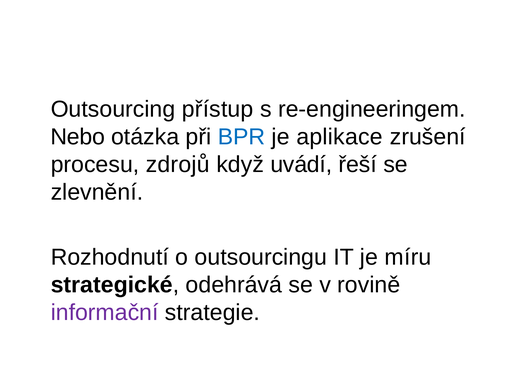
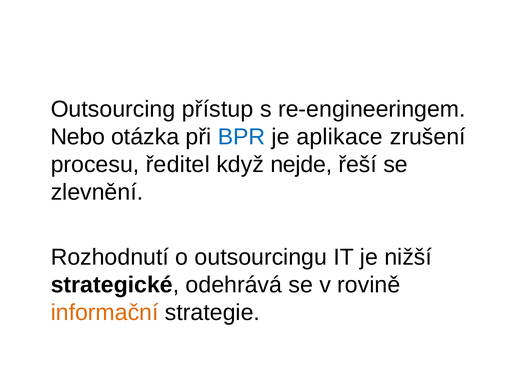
zdrojů: zdrojů -> ředitel (178, 165)
uvádí: uvádí -> nejde (301, 165)
míru: míru -> nižší (408, 257)
informační colour: purple -> orange (105, 313)
